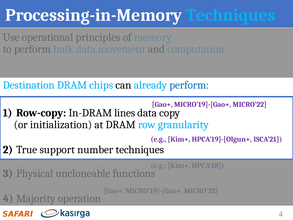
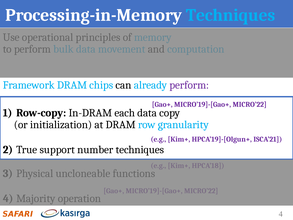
Destination: Destination -> Framework (29, 85)
perform colour: blue -> purple (189, 85)
lines: lines -> each (125, 113)
